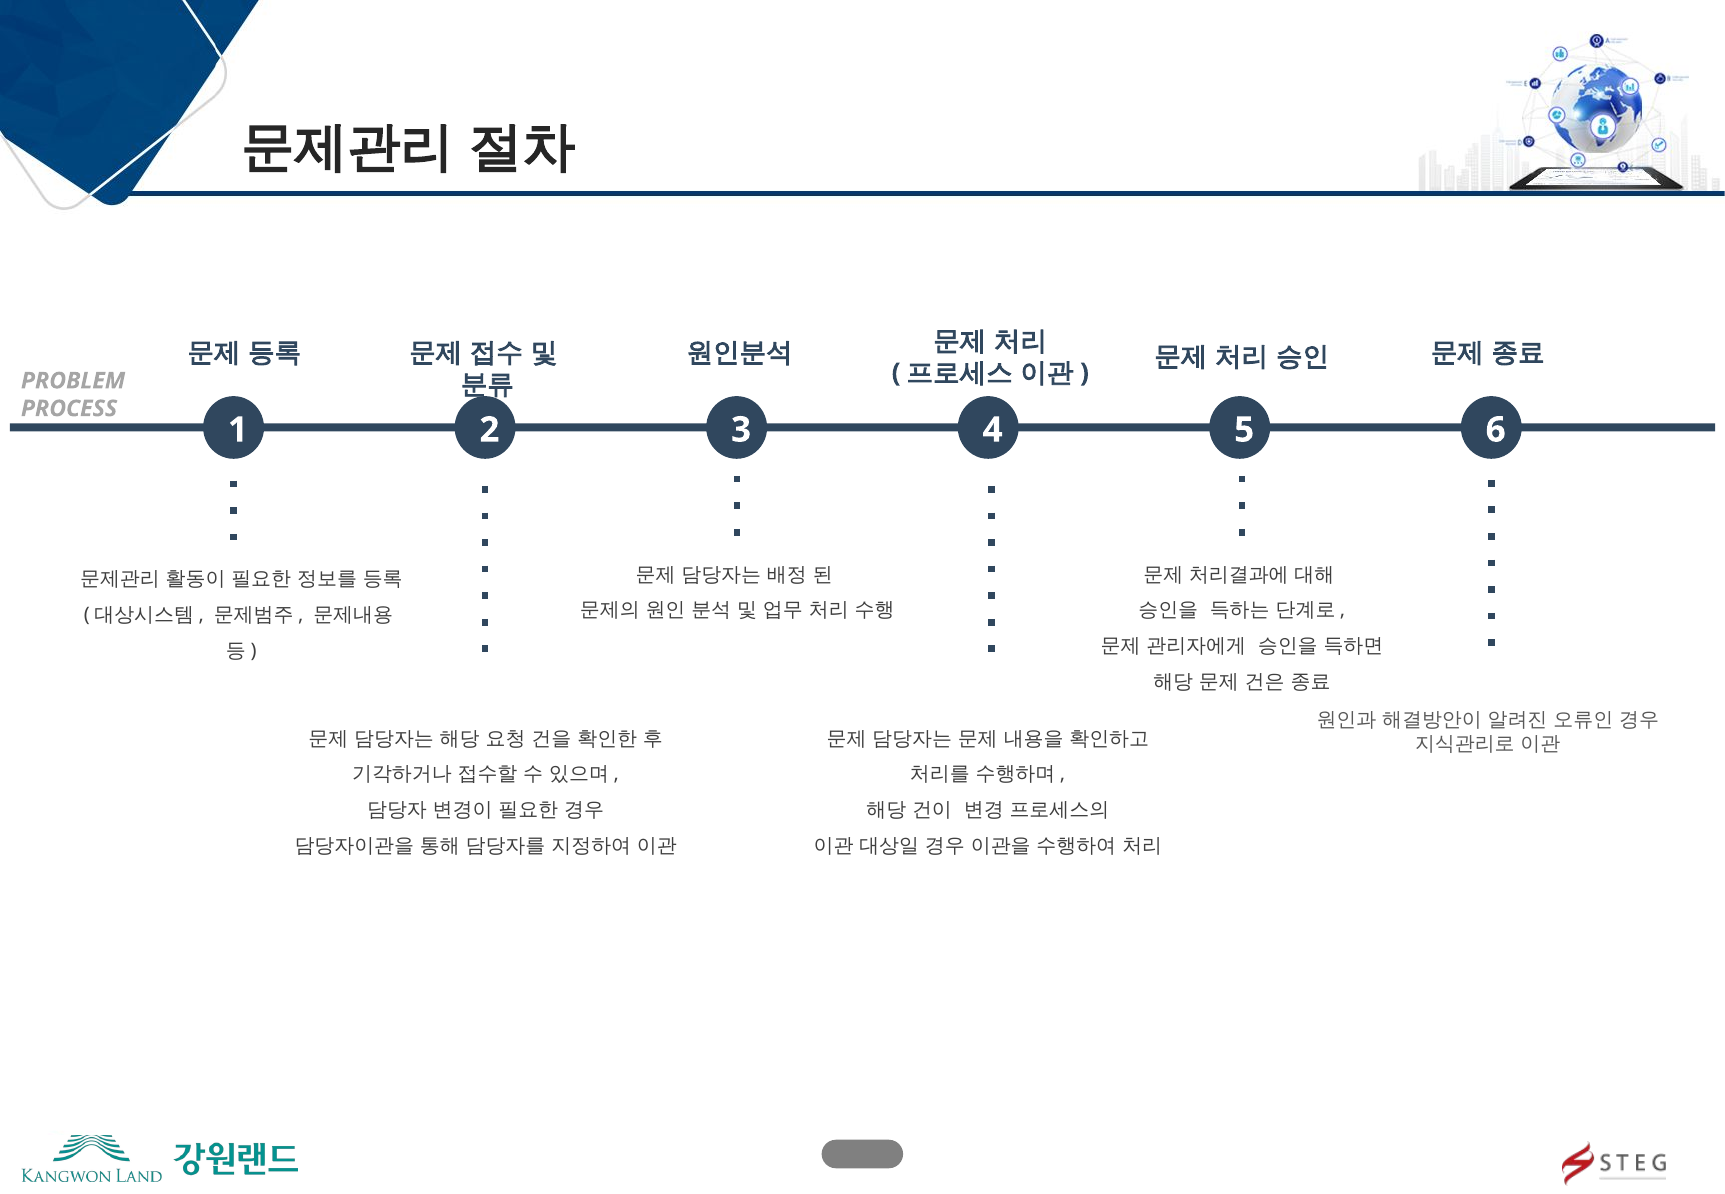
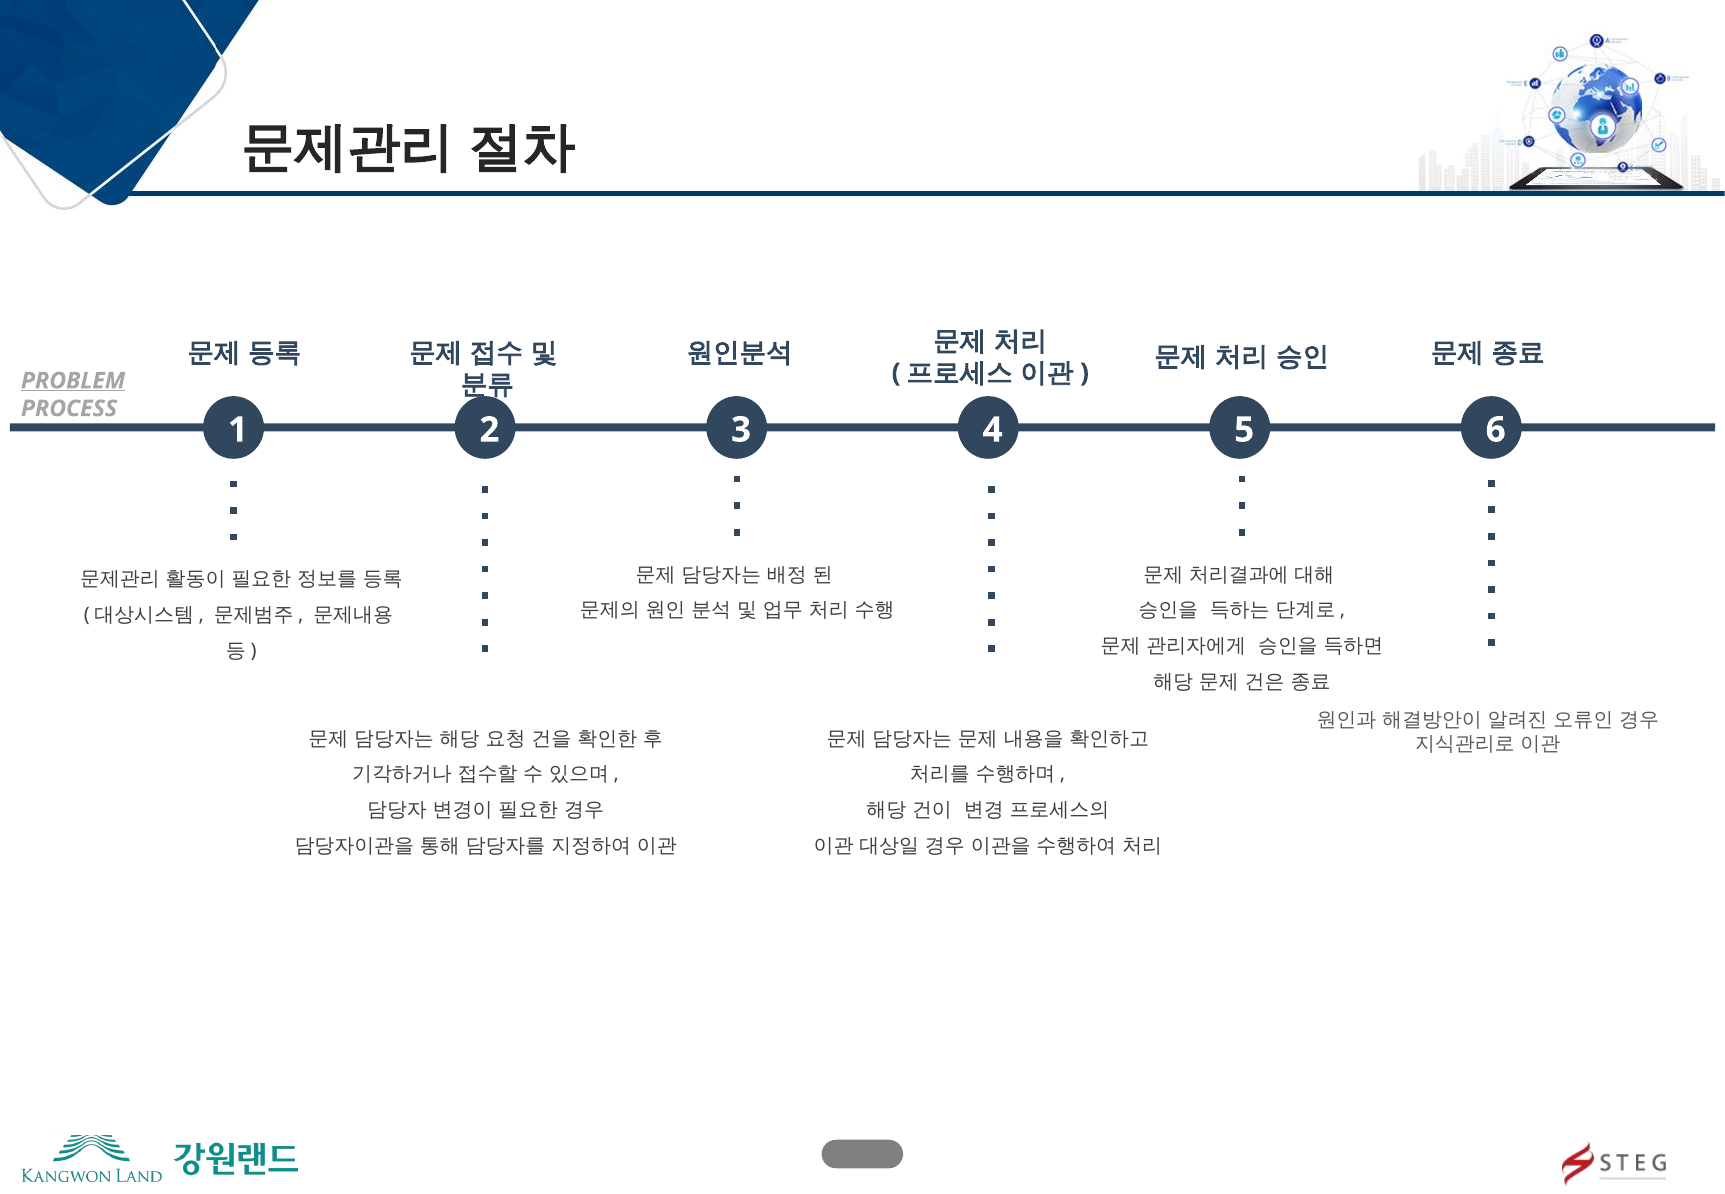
PROBLEM underline: none -> present (73, 381)
